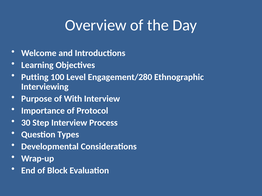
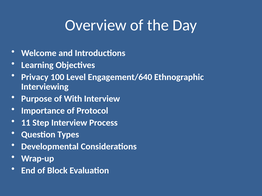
Putting: Putting -> Privacy (35, 77)
Engagement/280: Engagement/280 -> Engagement/640 (120, 77)
30: 30 -> 11 (26, 123)
